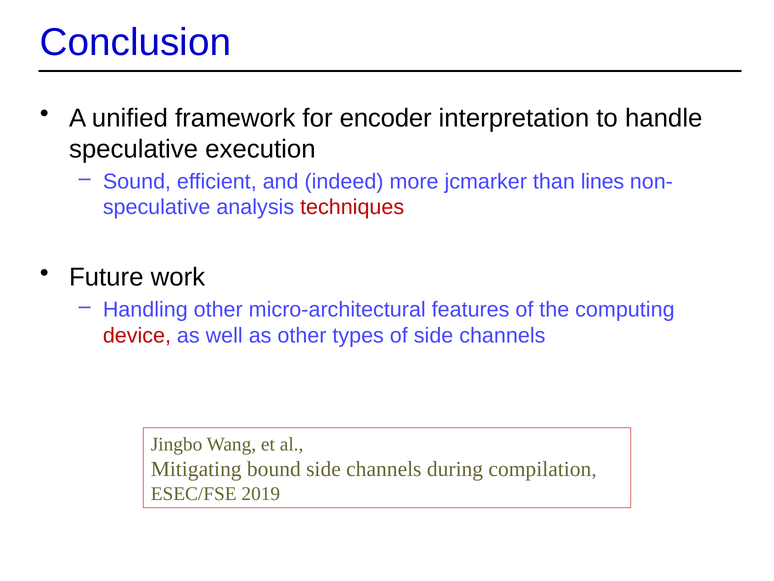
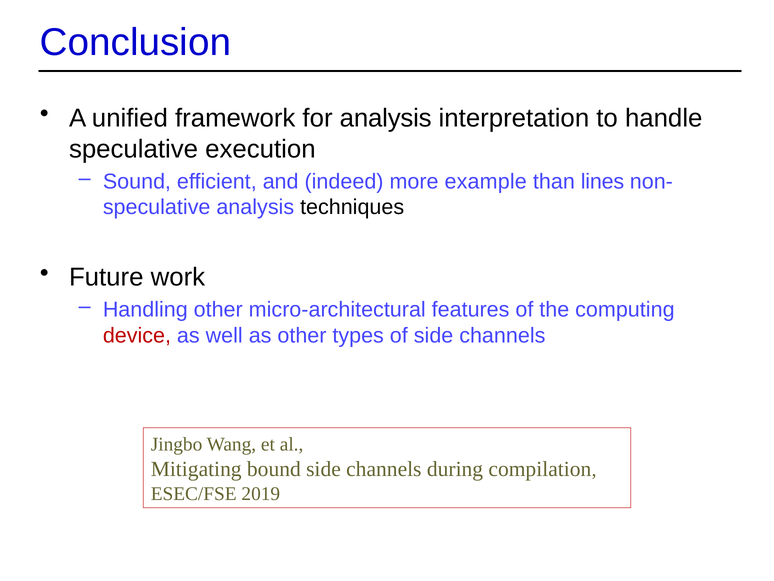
for encoder: encoder -> analysis (386, 118)
jcmarker: jcmarker -> example (486, 181)
techniques colour: red -> black (352, 207)
